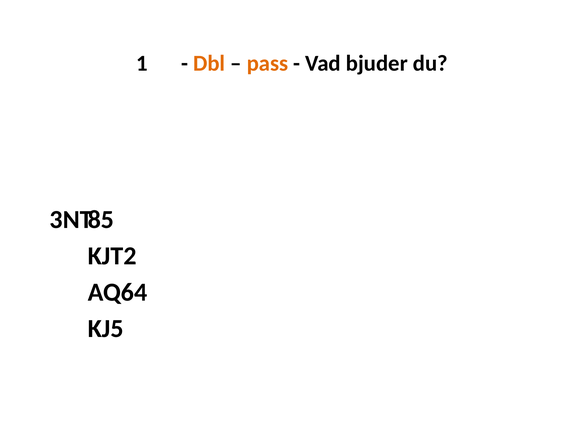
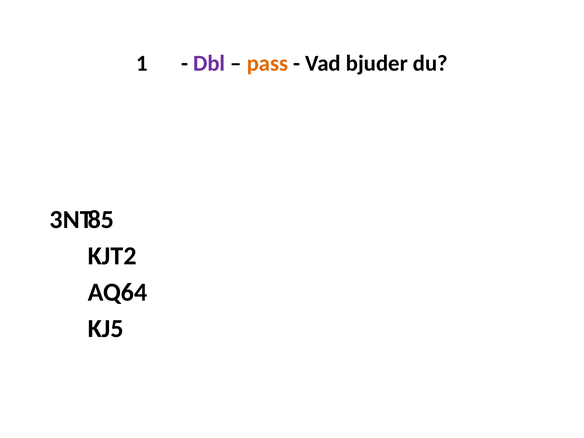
Dbl colour: orange -> purple (209, 63)
